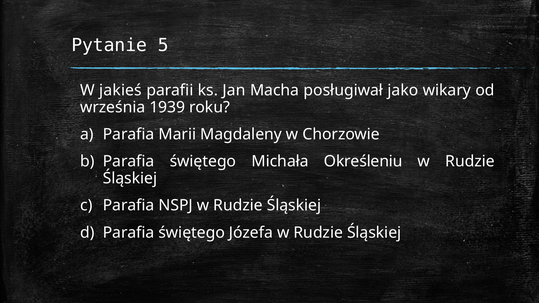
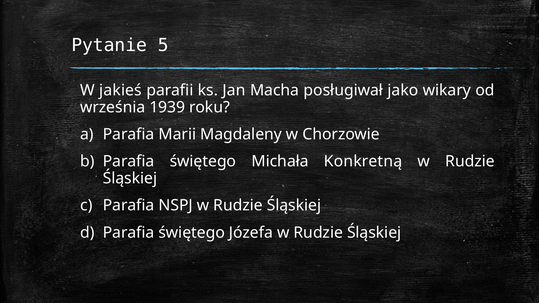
Określeniu: Określeniu -> Konkretną (363, 162)
